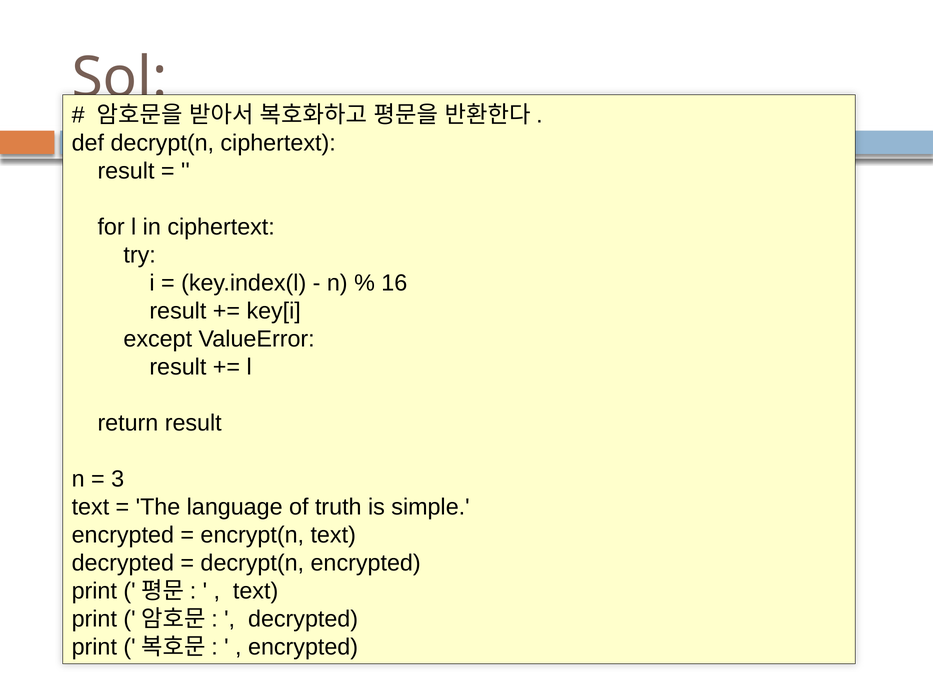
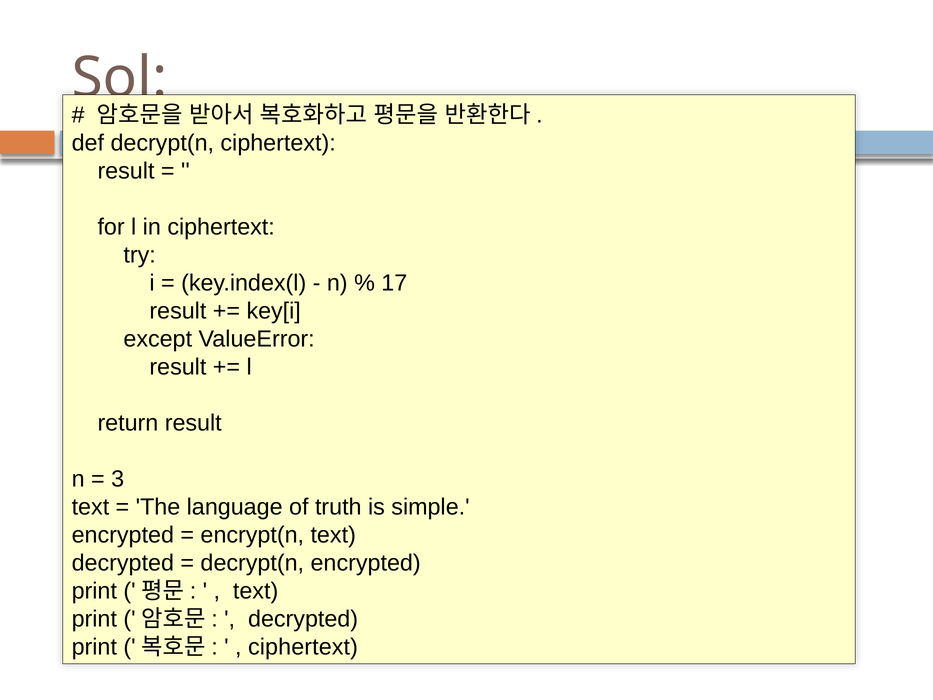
16: 16 -> 17 (394, 283)
encrypted: encrypted -> ciphertext (303, 647)
